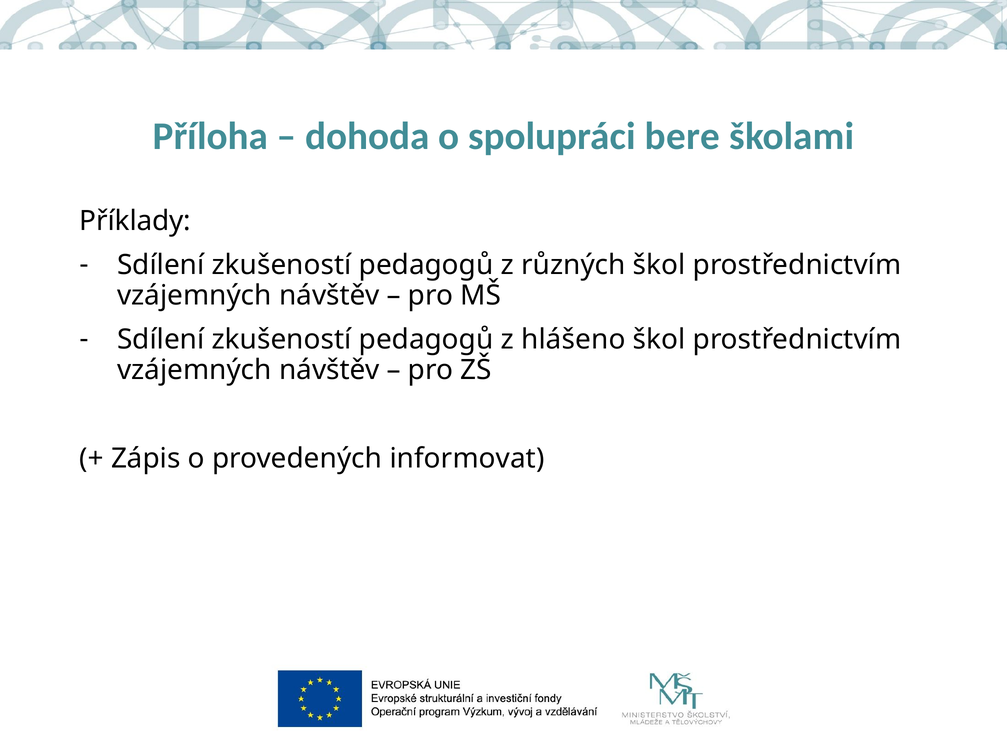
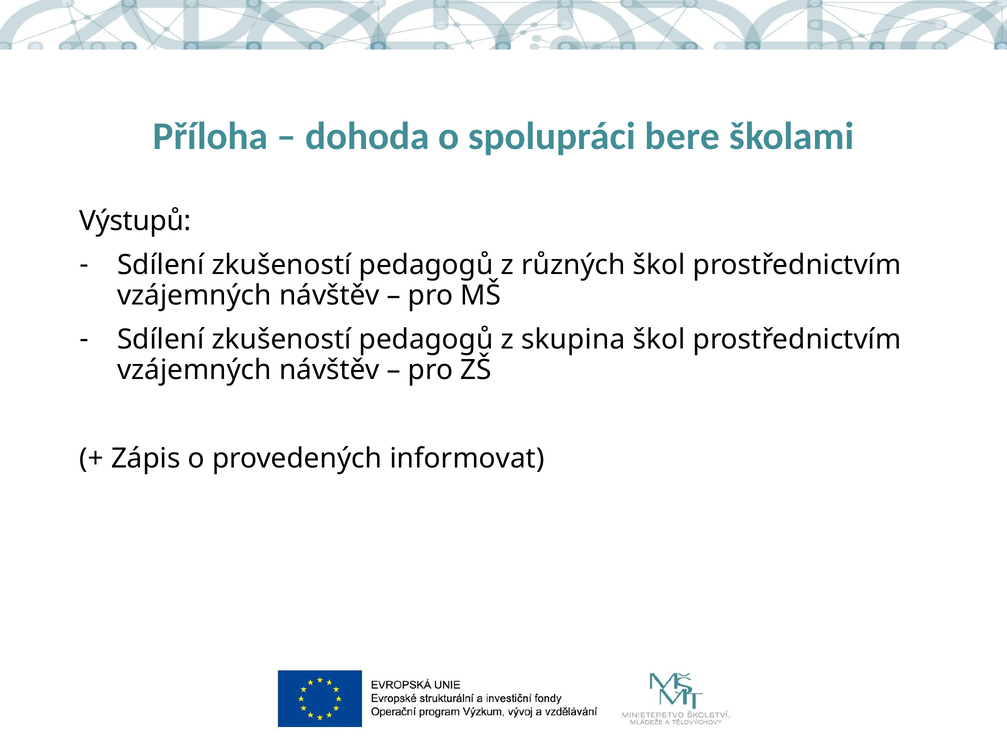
Příklady: Příklady -> Výstupů (135, 221)
hlášeno: hlášeno -> skupina (573, 340)
